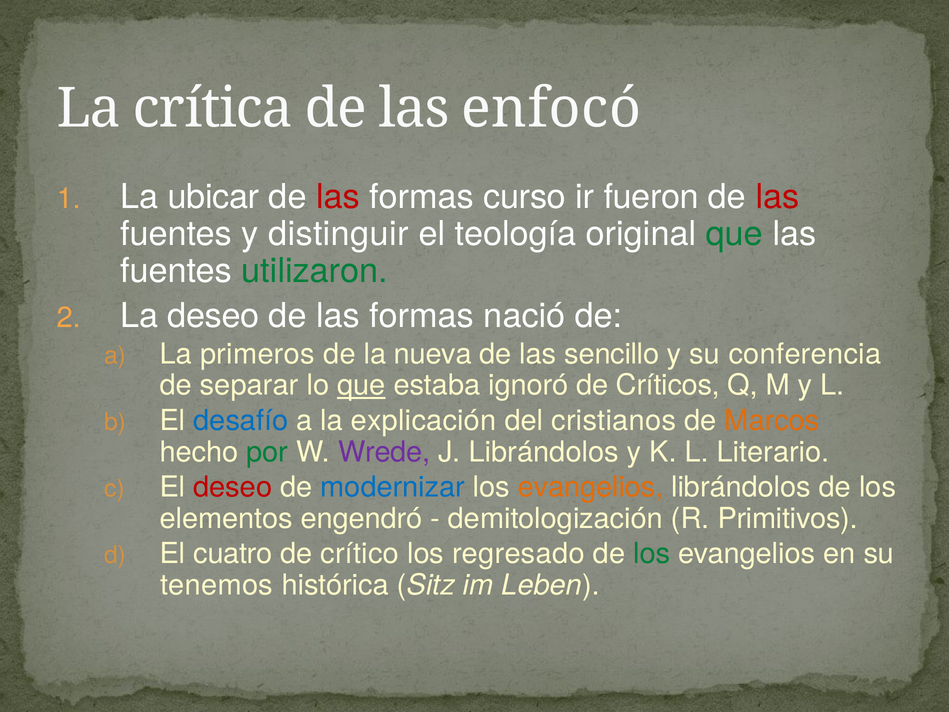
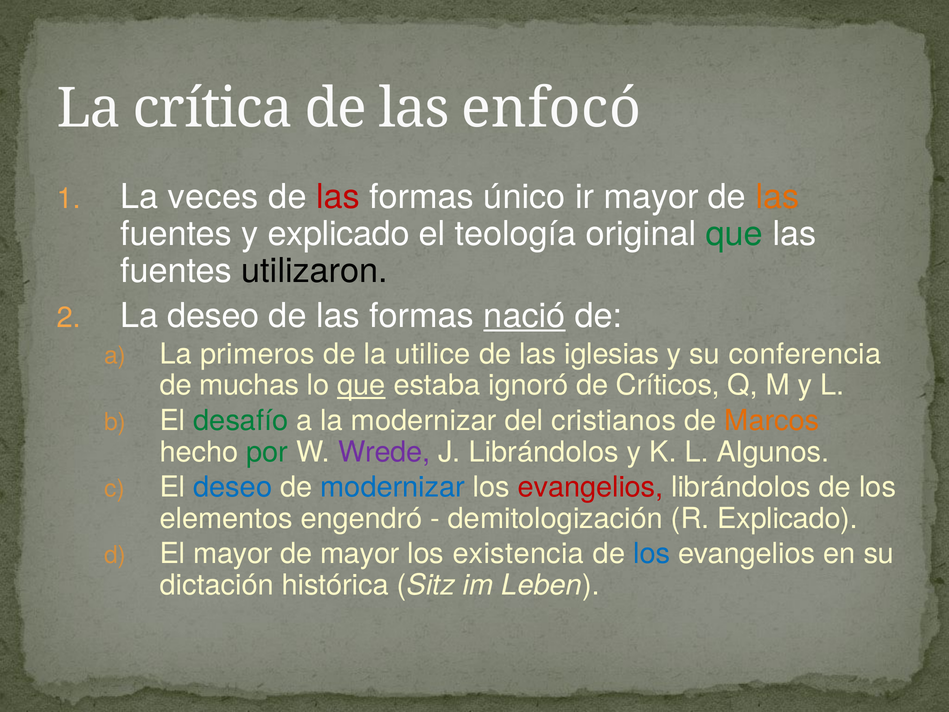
ubicar: ubicar -> veces (213, 197)
curso: curso -> único (525, 197)
ir fueron: fueron -> mayor (651, 197)
las colour: red -> orange (777, 197)
y distinguir: distinguir -> explicado (339, 234)
utilizaron colour: green -> black (315, 271)
nació underline: none -> present (524, 316)
nueva: nueva -> utilice (433, 354)
sencillo: sencillo -> iglesias (612, 354)
separar: separar -> muchas (249, 385)
desafío colour: blue -> green (241, 421)
la explicación: explicación -> modernizar (424, 421)
Literario: Literario -> Algunos (773, 452)
deseo colour: red -> blue (233, 487)
evangelios colour: orange -> red (591, 487)
R Primitivos: Primitivos -> Explicado (788, 518)
El cuatro: cuatro -> mayor (233, 554)
de crítico: crítico -> mayor (360, 554)
regresado: regresado -> existencia (518, 554)
los colour: green -> blue (652, 554)
tenemos: tenemos -> dictación (217, 585)
